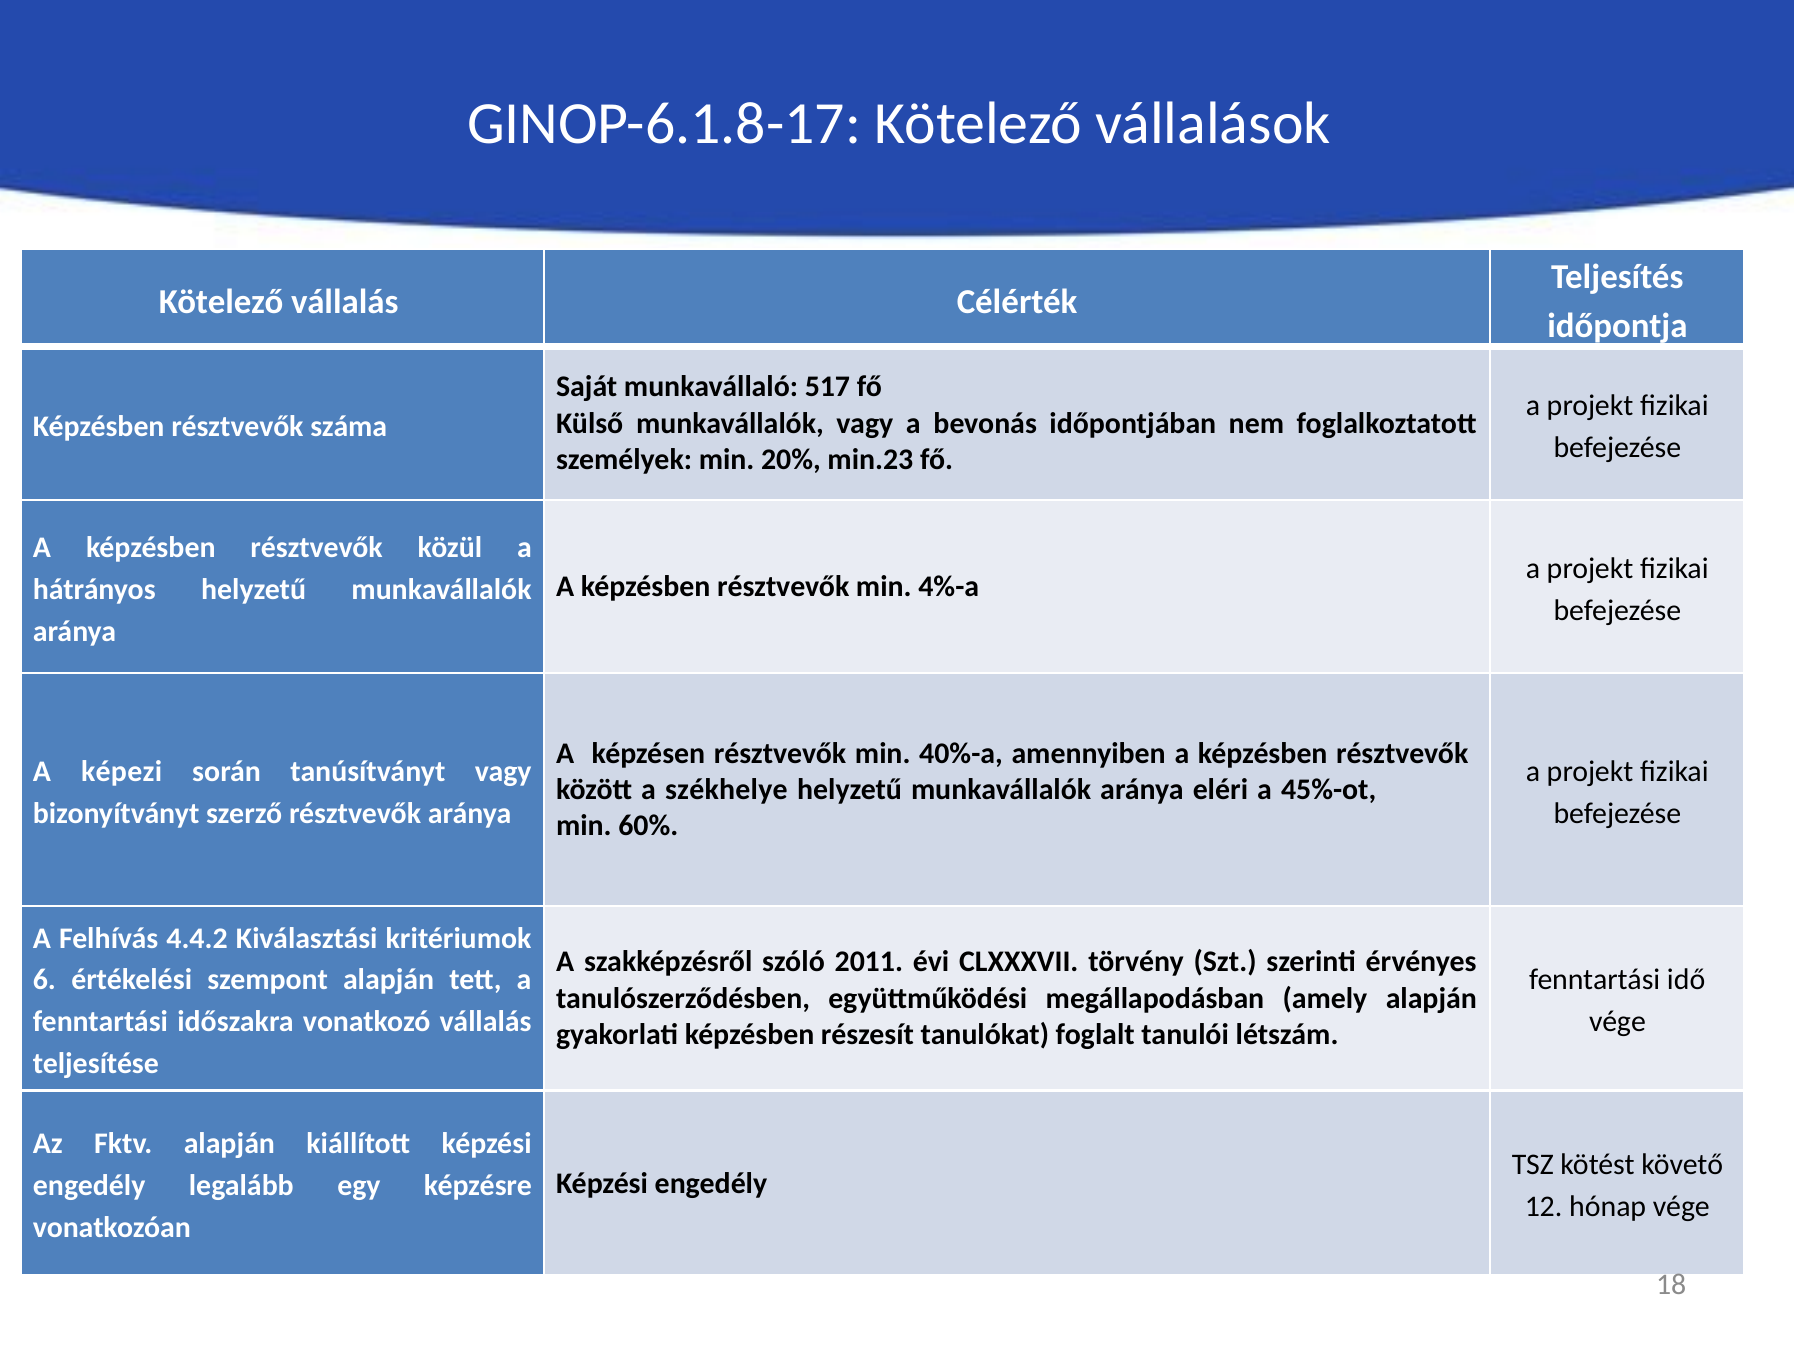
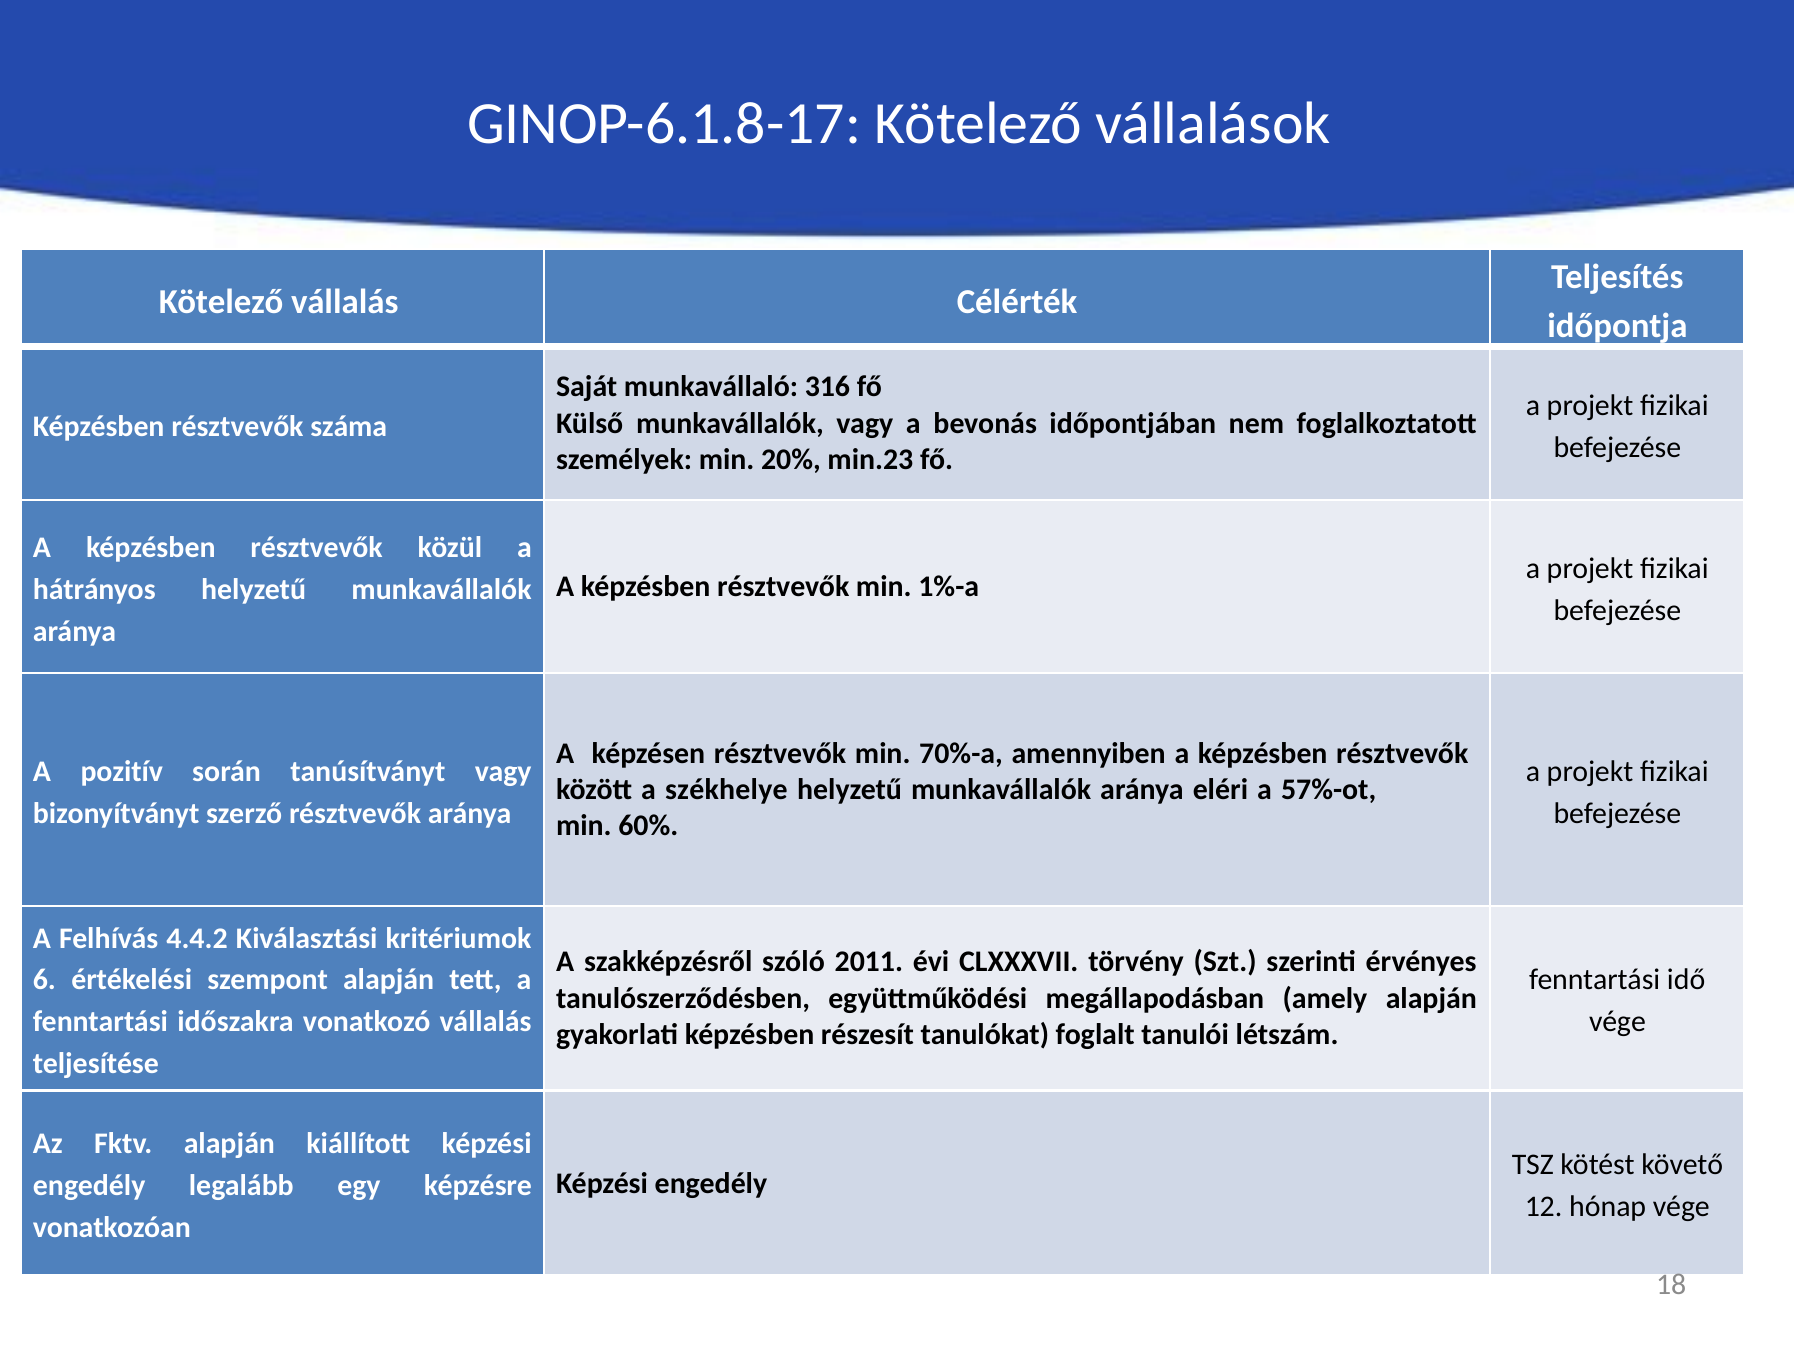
517: 517 -> 316 (827, 387)
4%-a: 4%-a -> 1%-a (949, 586)
40%-a: 40%-a -> 70%-a (961, 753)
képezi: képezi -> pozitív (122, 771)
45%-ot: 45%-ot -> 57%-ot (1329, 789)
